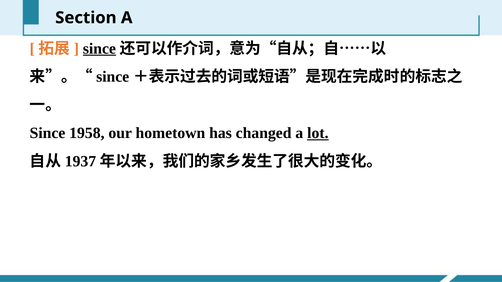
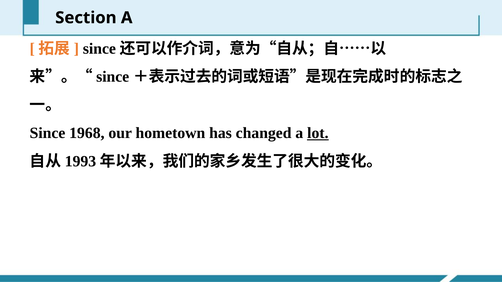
since underline: present -> none (99, 49)
1958: 1958 -> 1968 (87, 133)
1937: 1937 -> 1993 (80, 162)
